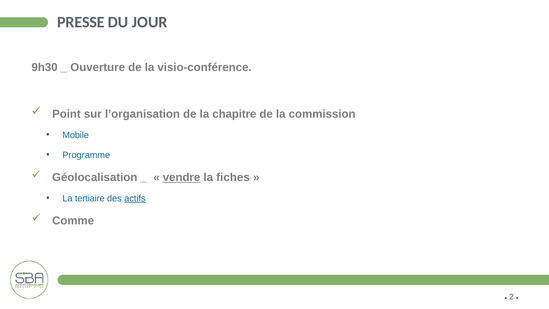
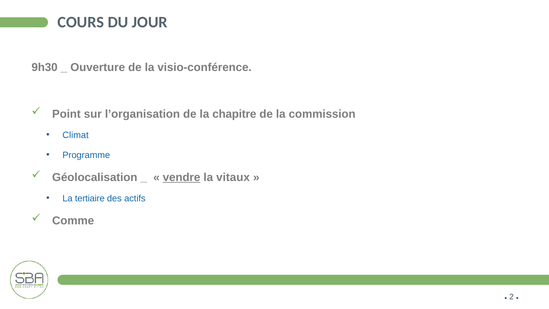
PRESSE: PRESSE -> COURS (81, 22)
Mobile: Mobile -> Climat (76, 135)
fiches: fiches -> vitaux (233, 177)
actifs underline: present -> none (135, 198)
